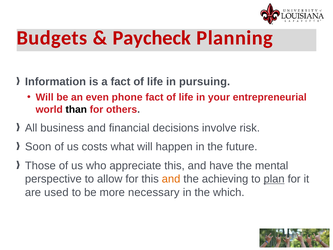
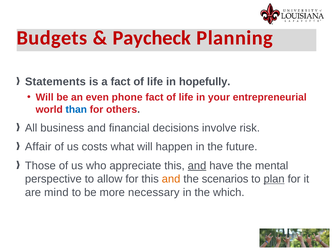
Information: Information -> Statements (55, 82)
pursuing: pursuing -> hopefully (205, 82)
than colour: black -> blue (76, 109)
Soon: Soon -> Affair (38, 147)
and underline: none -> present (197, 166)
achieving: achieving -> scenarios (225, 179)
used: used -> mind (56, 192)
